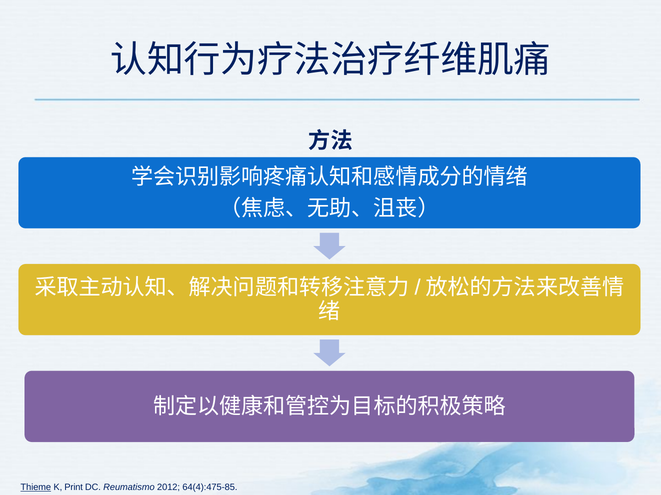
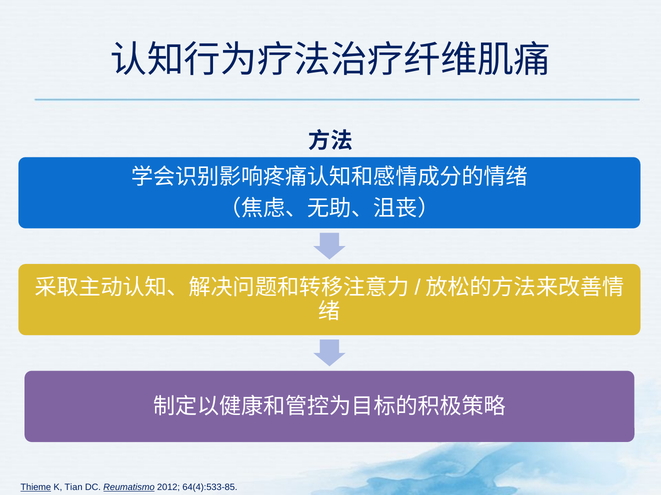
Print: Print -> Tian (74, 488)
Reumatismo underline: none -> present (129, 488)
64(4):475-85: 64(4):475-85 -> 64(4):533-85 (210, 488)
